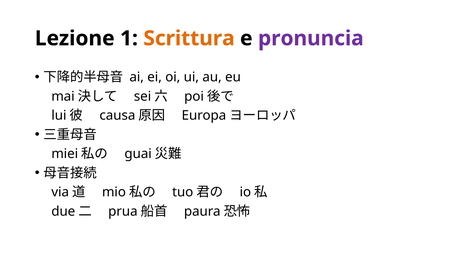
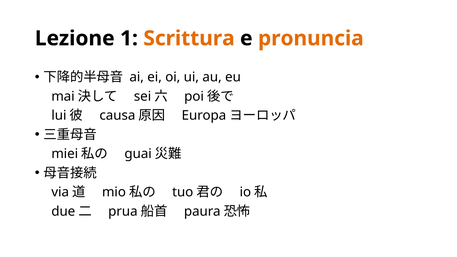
pronuncia colour: purple -> orange (311, 38)
